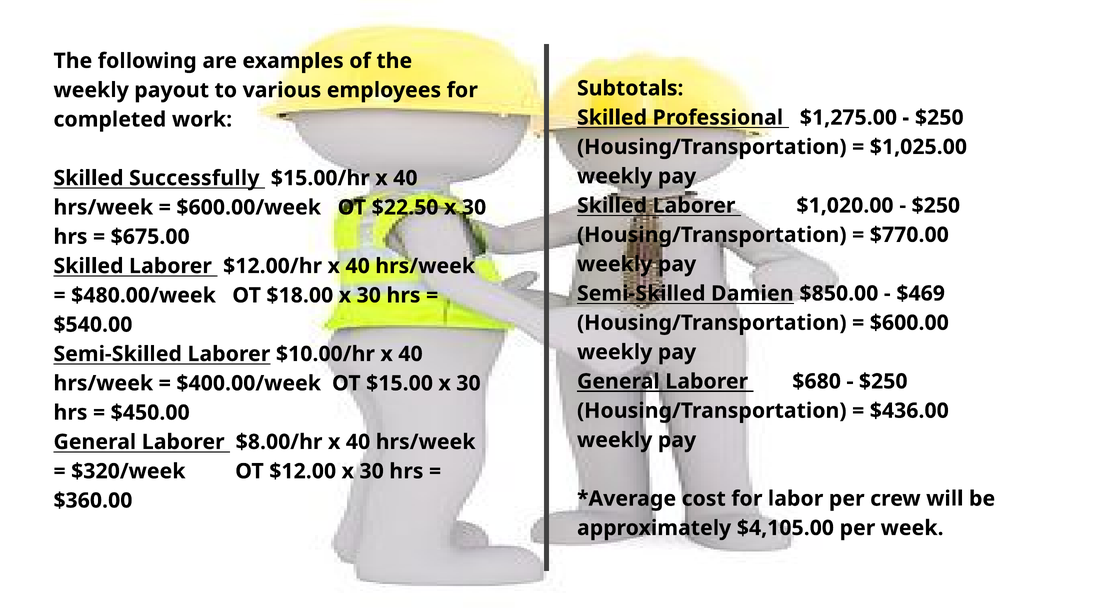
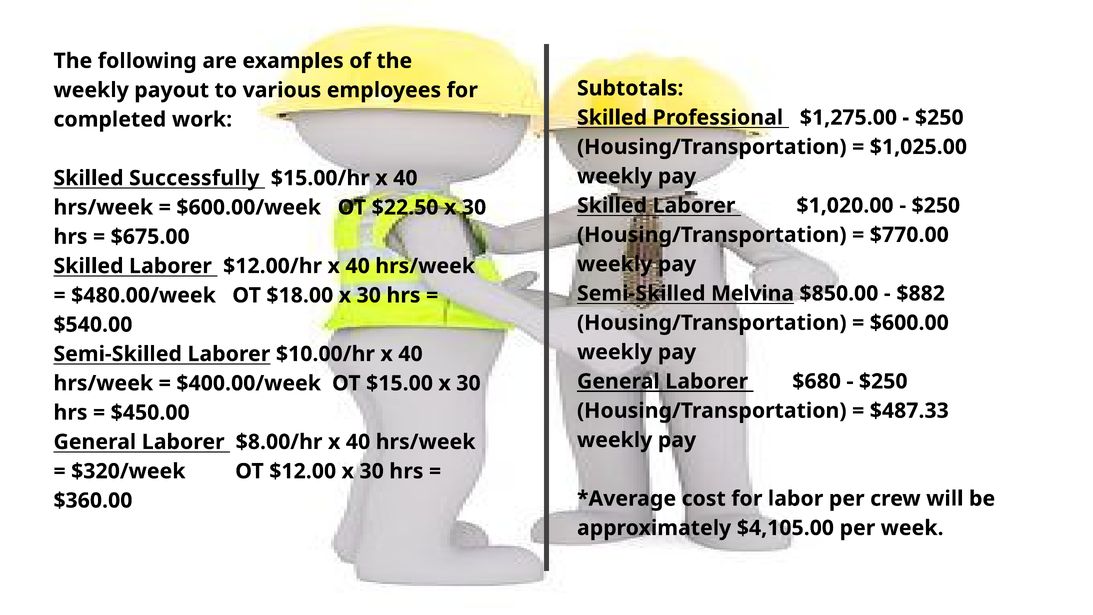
Damien: Damien -> Melvina (752, 293)
$469: $469 -> $882 (921, 293)
$436.00: $436.00 -> $487.33 (909, 411)
